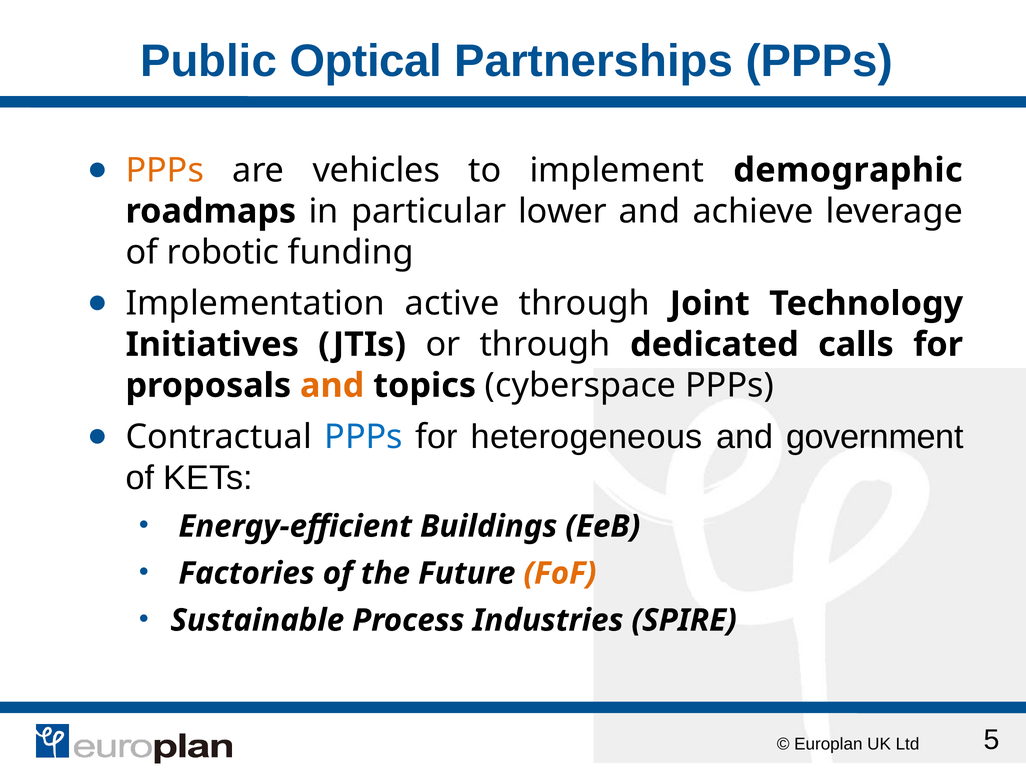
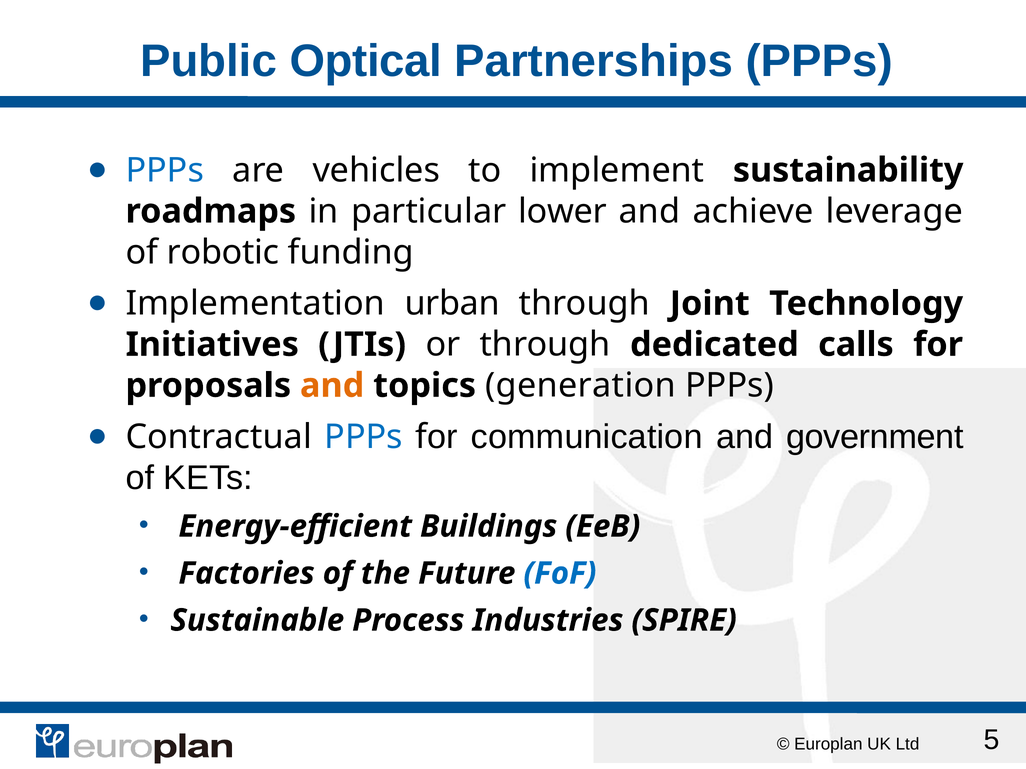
PPPs colour: orange -> blue (165, 170)
demographic: demographic -> sustainability (848, 170)
active: active -> urban (452, 304)
cyberspace: cyberspace -> generation (580, 386)
heterogeneous: heterogeneous -> communication (587, 437)
FoF colour: orange -> blue (560, 574)
